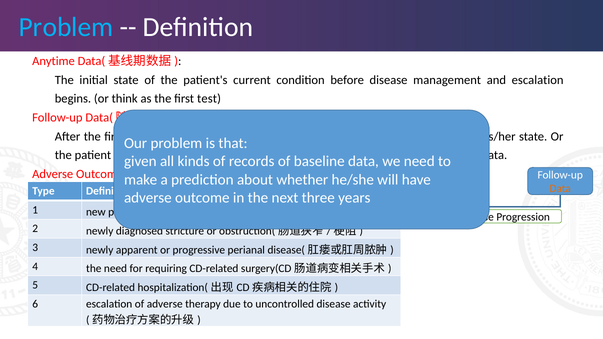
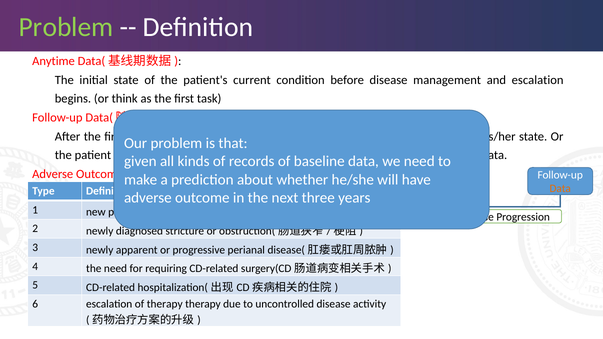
Problem colour: light blue -> light green (66, 27)
test: test -> task (209, 99)
of adverse: adverse -> therapy (165, 304)
